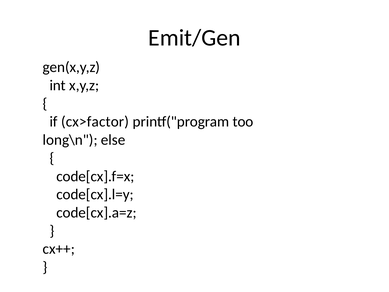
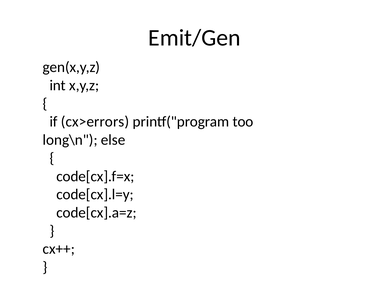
cx>factor: cx>factor -> cx>errors (95, 122)
